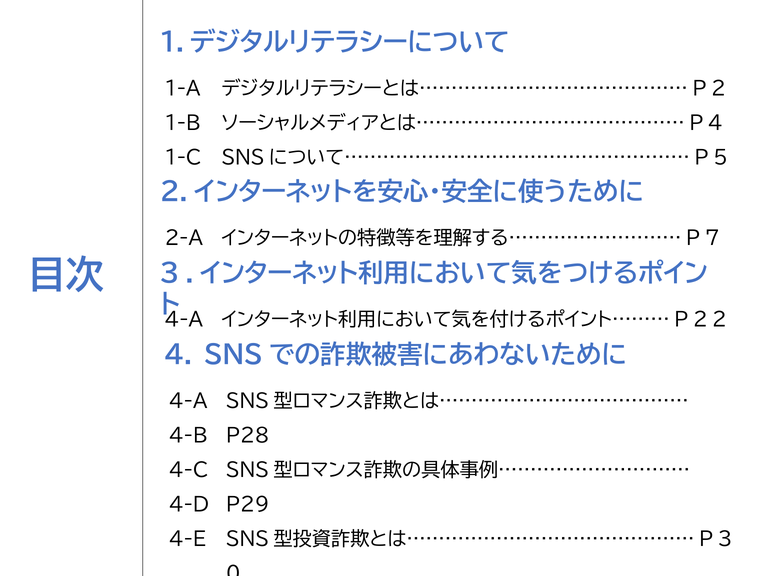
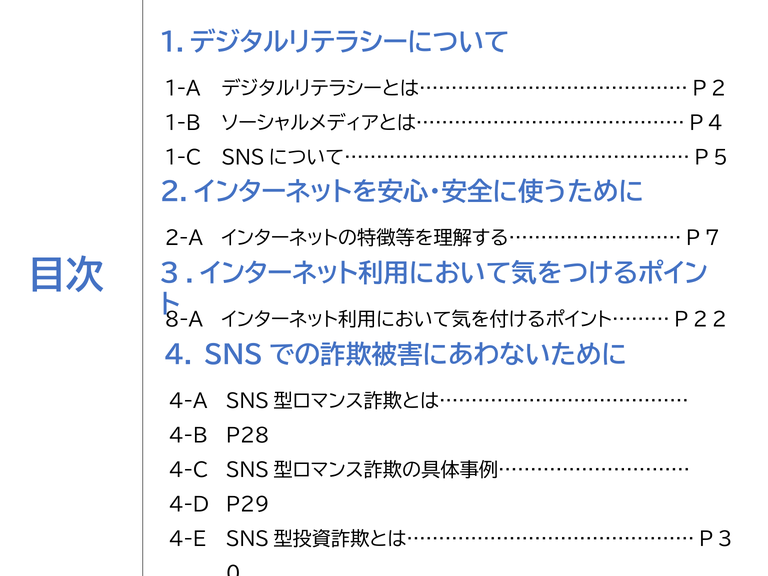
4-A: 4-A -> 8-A (184, 320)
